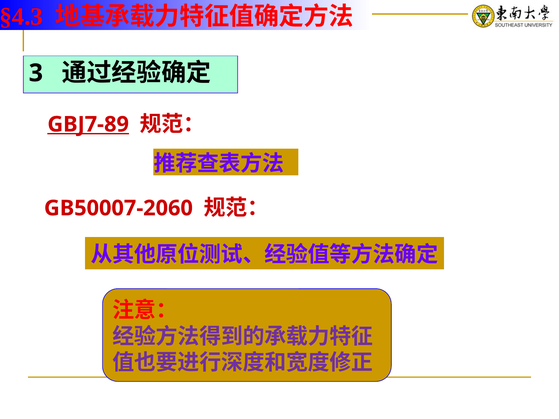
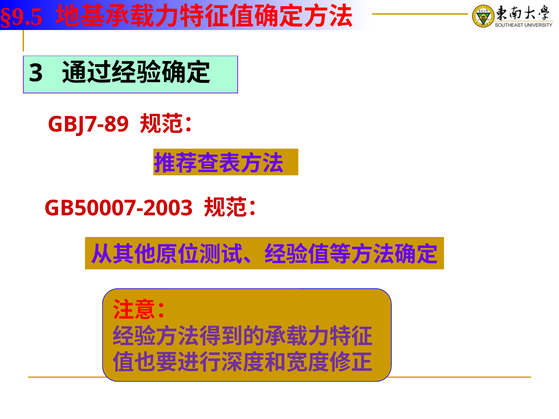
§4.3: §4.3 -> §9.5 (21, 17)
GBJ7-89 underline: present -> none (88, 124)
GB50007-2060: GB50007-2060 -> GB50007-2003 (118, 208)
